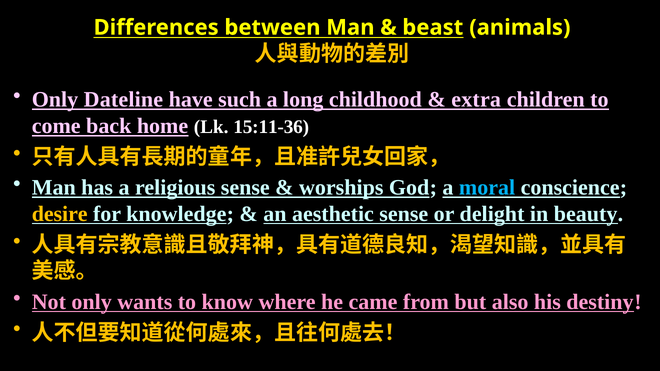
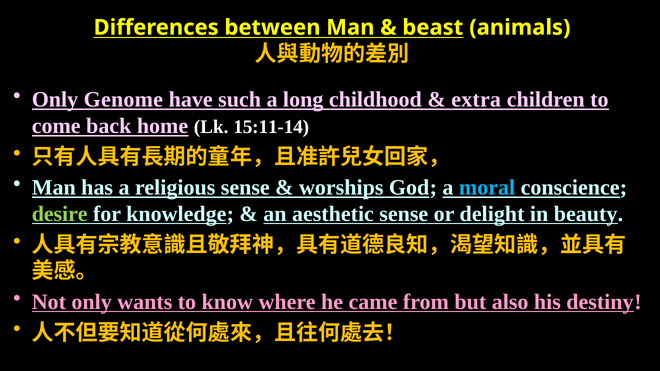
Dateline: Dateline -> Genome (123, 100)
15:11-36: 15:11-36 -> 15:11-14 (271, 127)
desire colour: yellow -> light green (60, 214)
